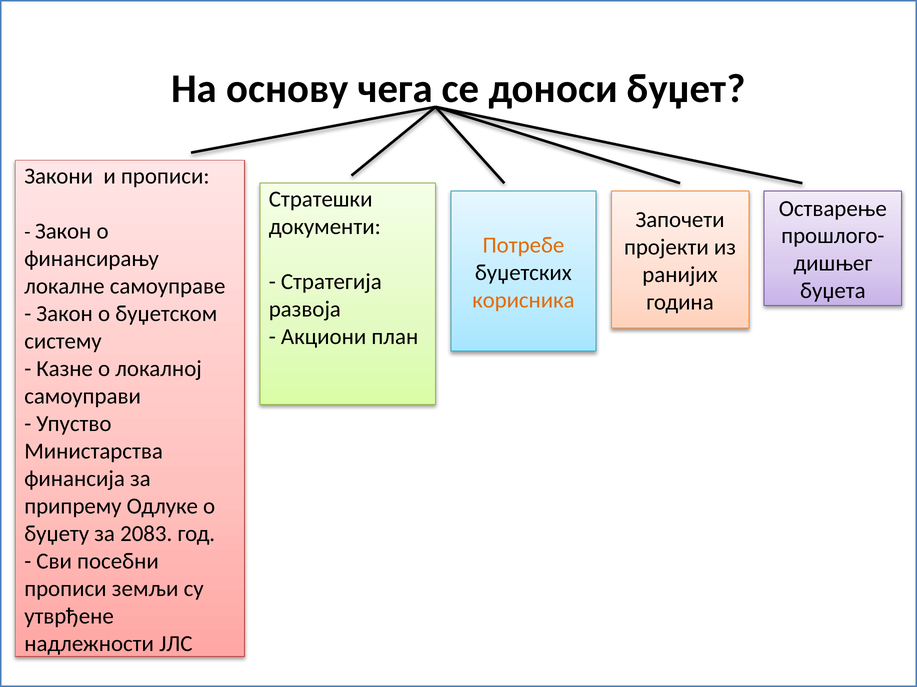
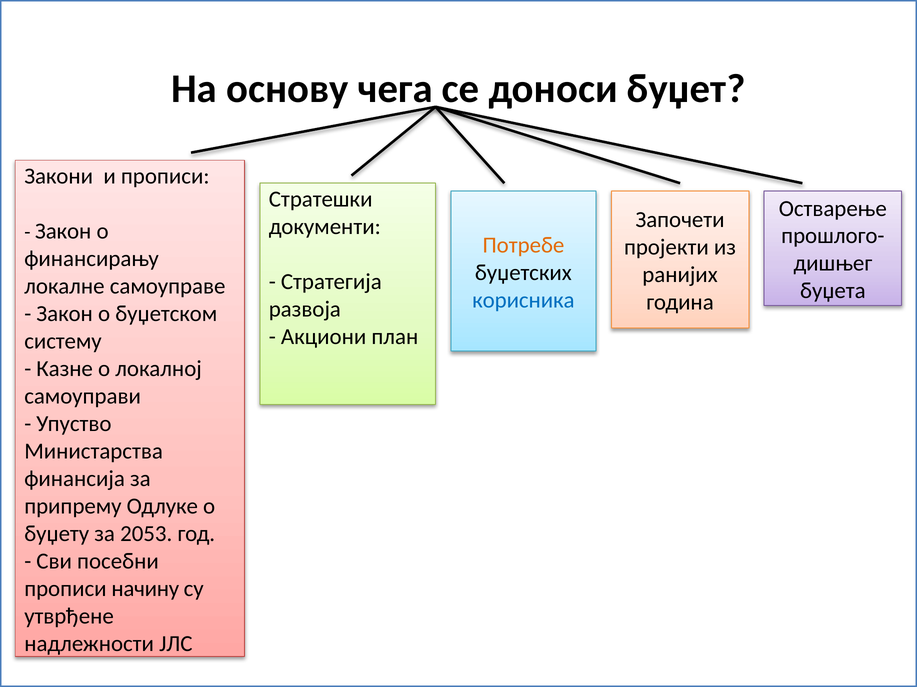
корисника colour: orange -> blue (523, 300)
2083: 2083 -> 2053 (146, 534)
земљи: земљи -> начину (145, 589)
